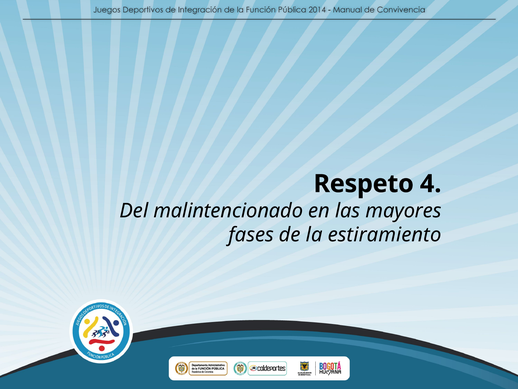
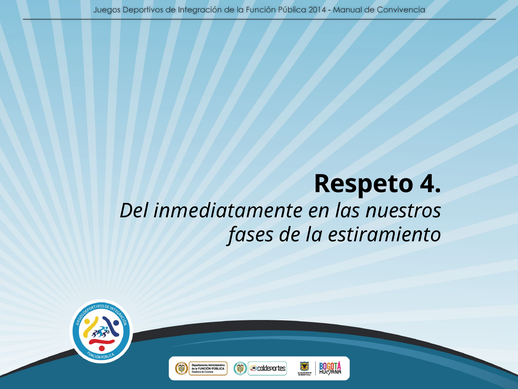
malintencionado: malintencionado -> inmediatamente (228, 210)
mayores: mayores -> nuestros (404, 210)
